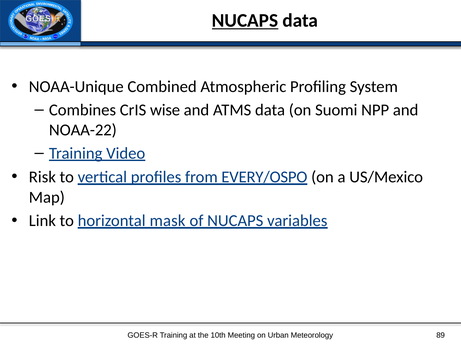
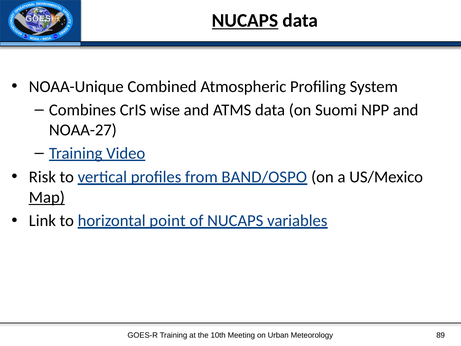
NOAA-22: NOAA-22 -> NOAA-27 (83, 130)
EVERY/OSPO: EVERY/OSPO -> BAND/OSPO (264, 177)
Map underline: none -> present (47, 197)
mask: mask -> point (168, 220)
